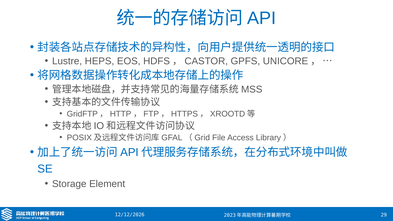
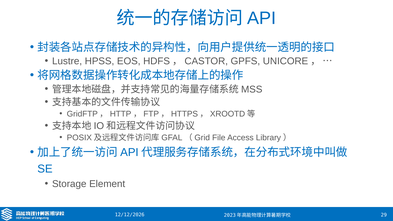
HEPS: HEPS -> HPSS (100, 61)
